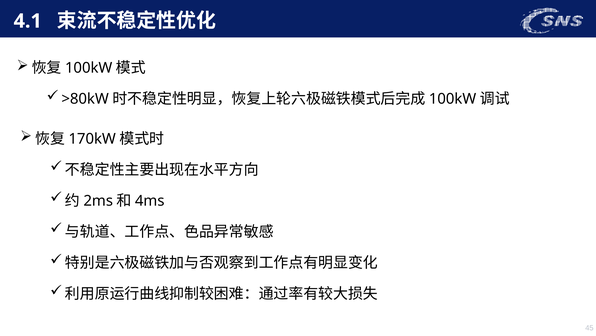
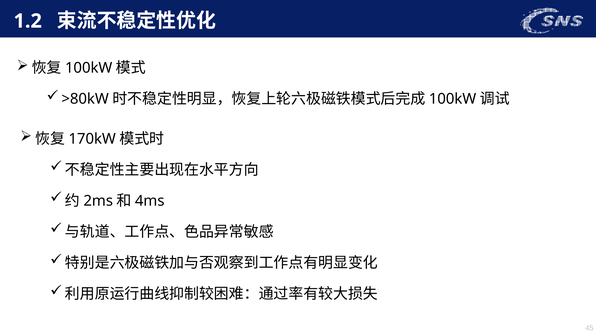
4.1: 4.1 -> 1.2 (28, 21)
